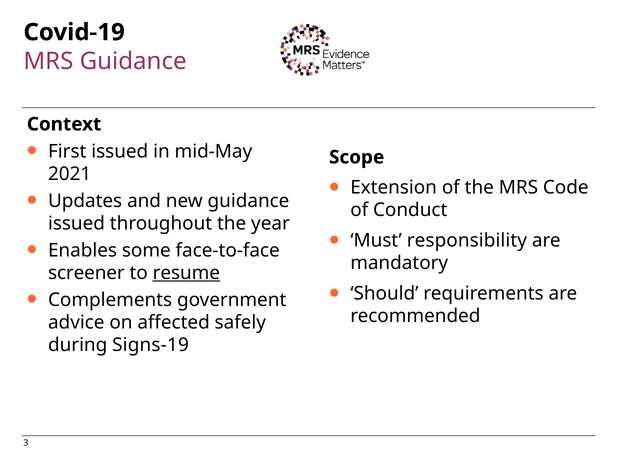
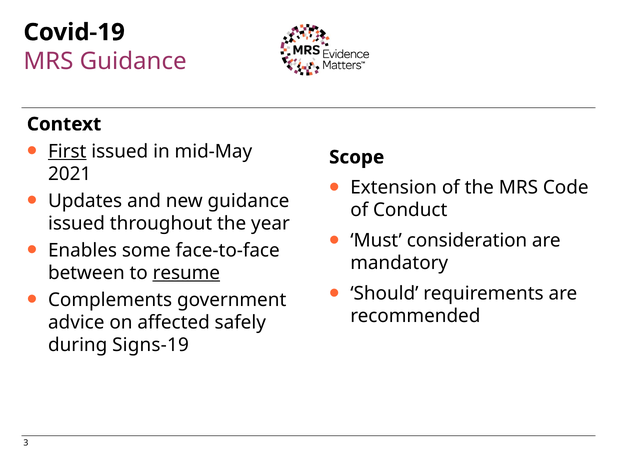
First underline: none -> present (67, 151)
responsibility: responsibility -> consideration (467, 241)
screener: screener -> between (86, 273)
